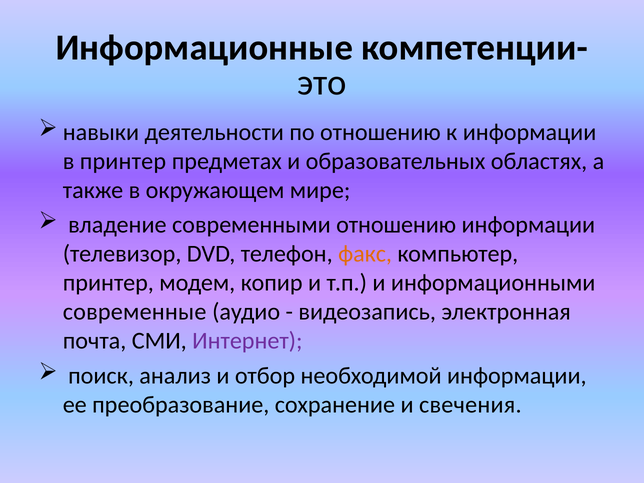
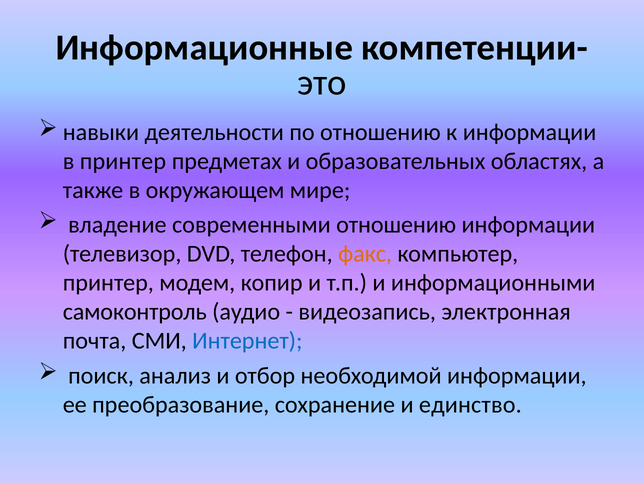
современные: современные -> самоконтроль (135, 312)
Интернет colour: purple -> blue (247, 341)
свечения: свечения -> единство (470, 405)
